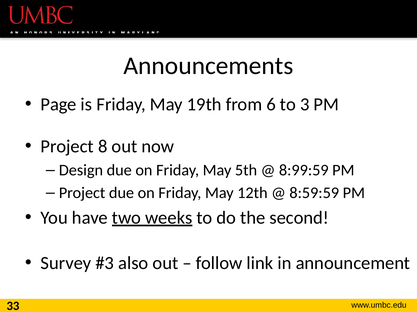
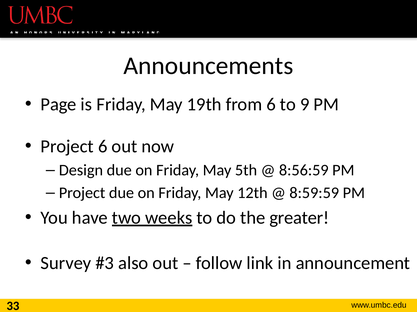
3: 3 -> 9 (305, 105)
Project 8: 8 -> 6 (103, 147)
8:99:59: 8:99:59 -> 8:56:59 (304, 171)
second: second -> greater (299, 218)
